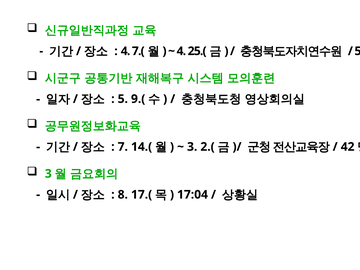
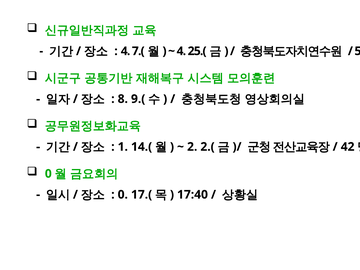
5: 5 -> 8 (123, 99)
7: 7 -> 1 (123, 147)
3: 3 -> 2 (192, 147)
3: 3 -> 0 (48, 174)
8: 8 -> 0 (123, 195)
17:04: 17:04 -> 17:40 (192, 195)
